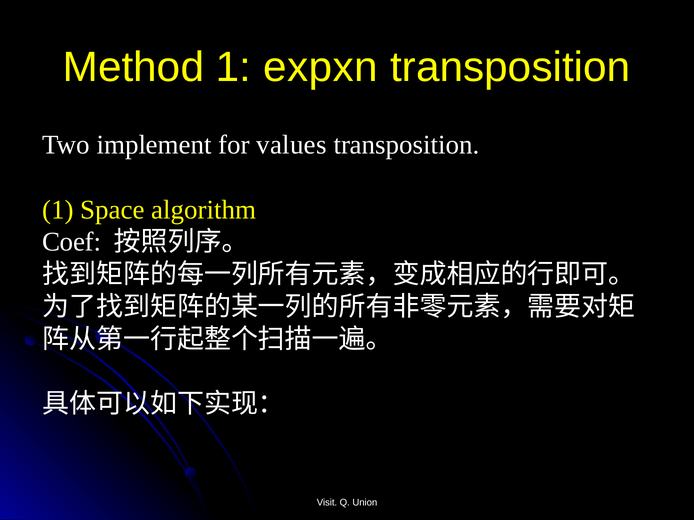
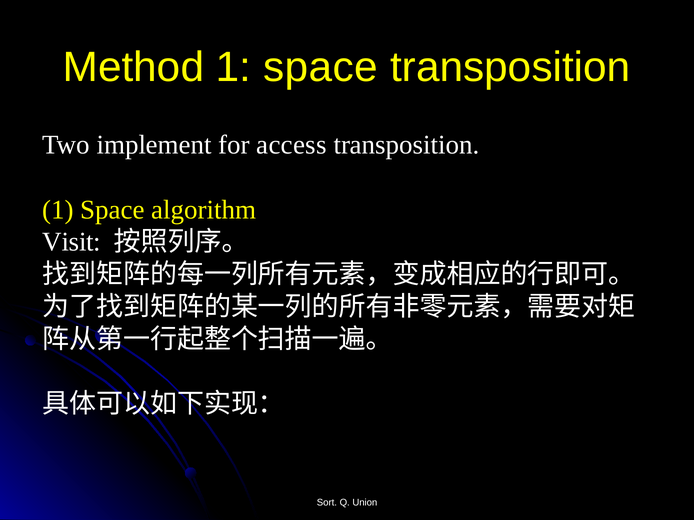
Method 1 expxn: expxn -> space (320, 67)
values: values -> access (292, 145)
Coef: Coef -> Visit (72, 242)
Visit: Visit -> Sort (327, 503)
